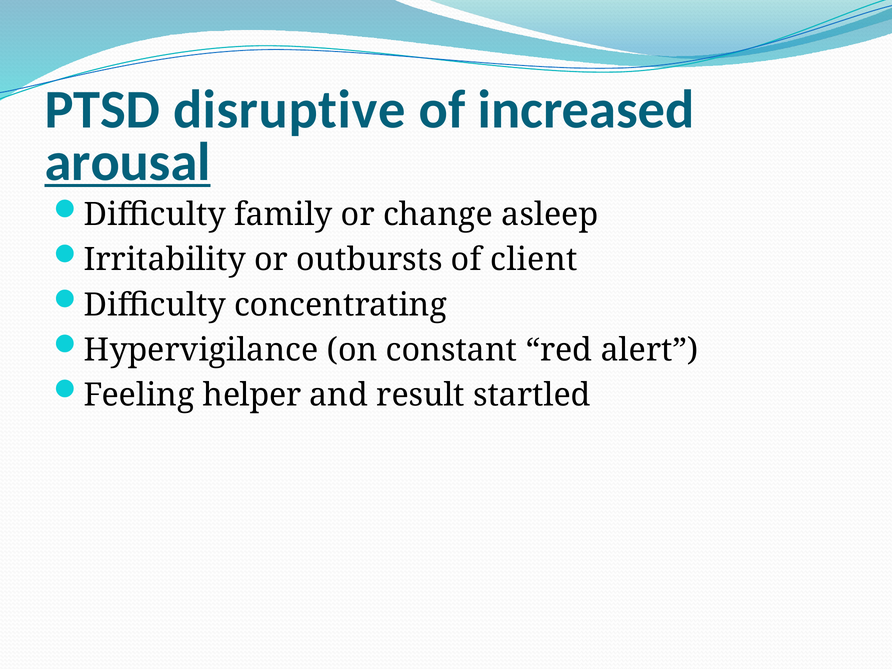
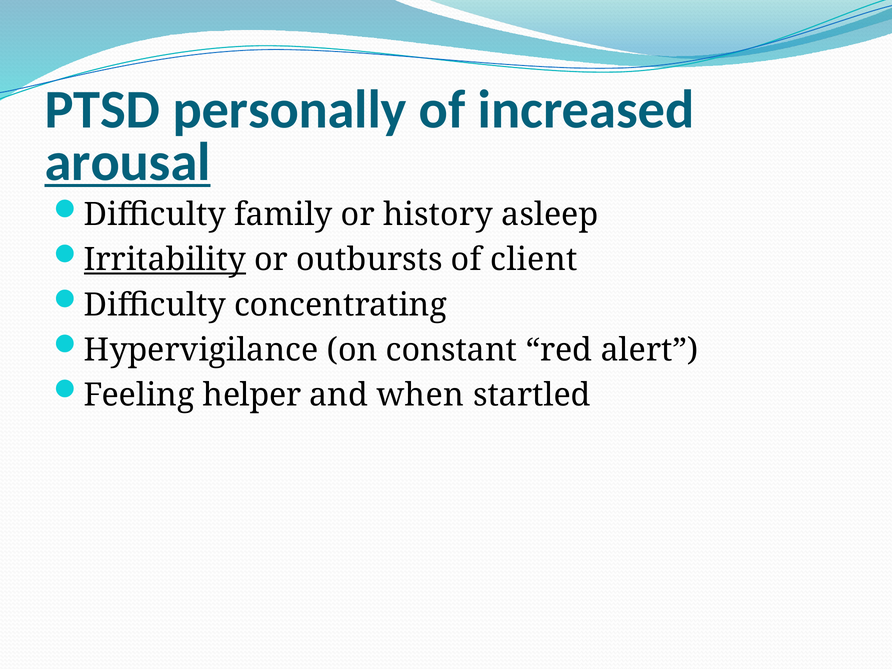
disruptive: disruptive -> personally (290, 110)
change: change -> history (438, 215)
Irritability underline: none -> present (165, 260)
result: result -> when (420, 395)
